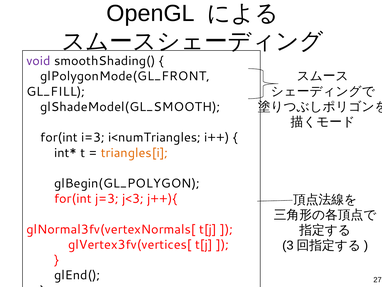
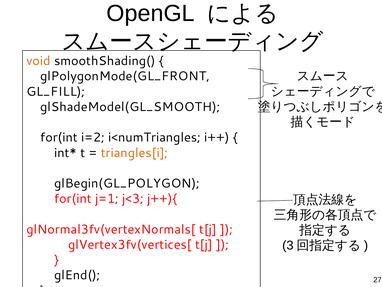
void colour: purple -> orange (38, 61)
i=3: i=3 -> i=2 (93, 137)
j=3: j=3 -> j=1 (107, 198)
